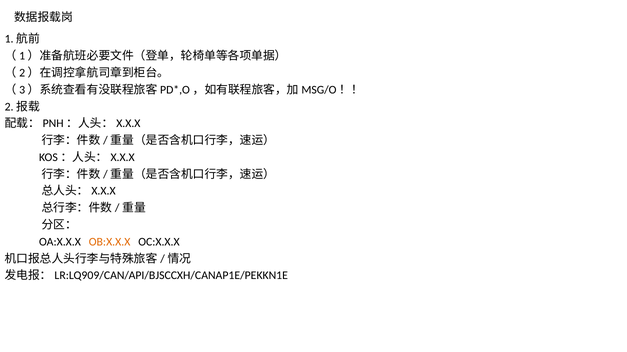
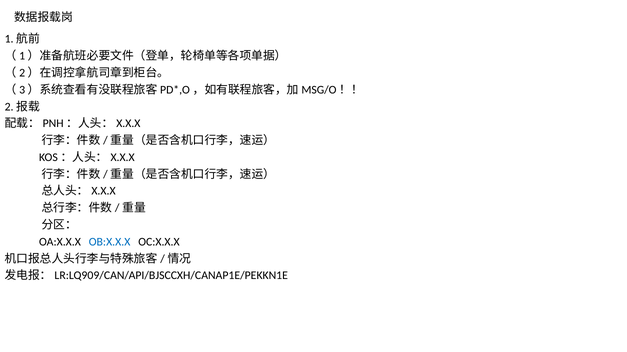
OB:X.X.X colour: orange -> blue (110, 242)
